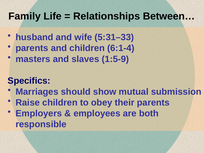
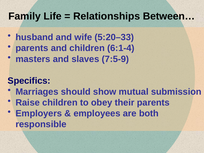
5:31–33: 5:31–33 -> 5:20–33 (114, 37)
1:5-9: 1:5-9 -> 7:5-9 (115, 59)
